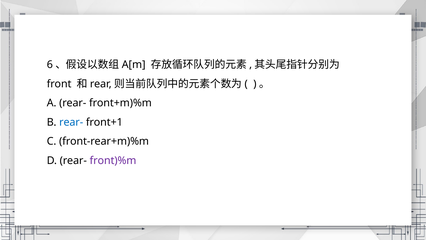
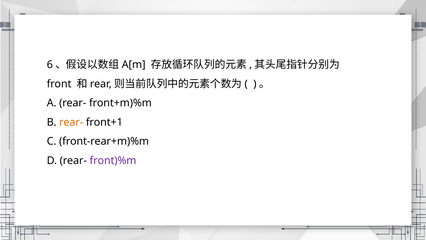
rear- colour: blue -> orange (71, 122)
